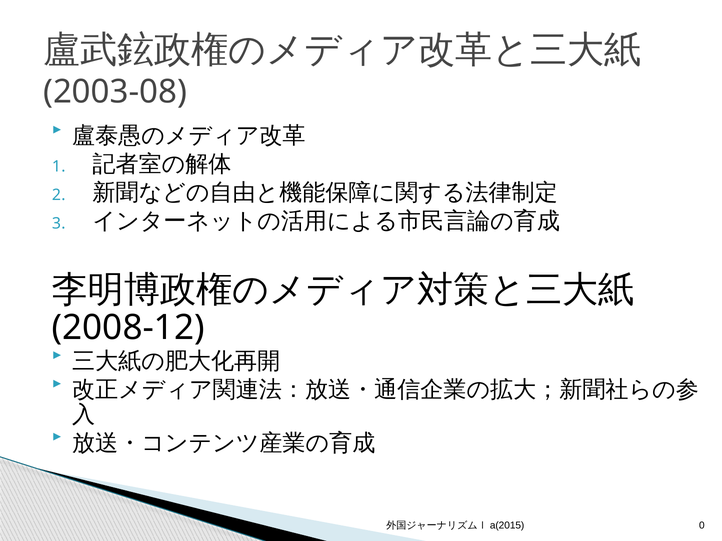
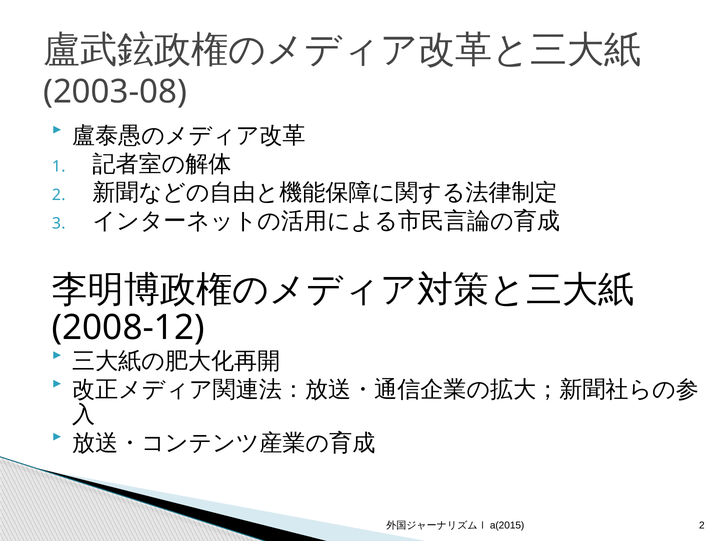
0: 0 -> 2 (702, 526)
